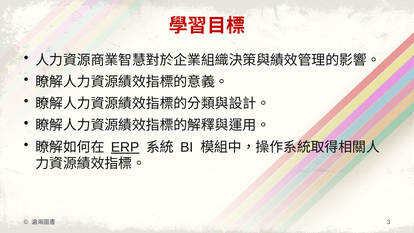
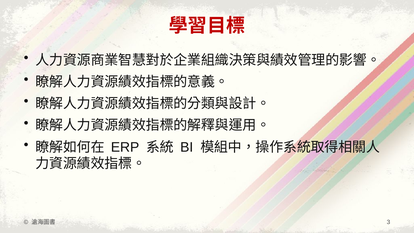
ERP underline: present -> none (125, 147)
